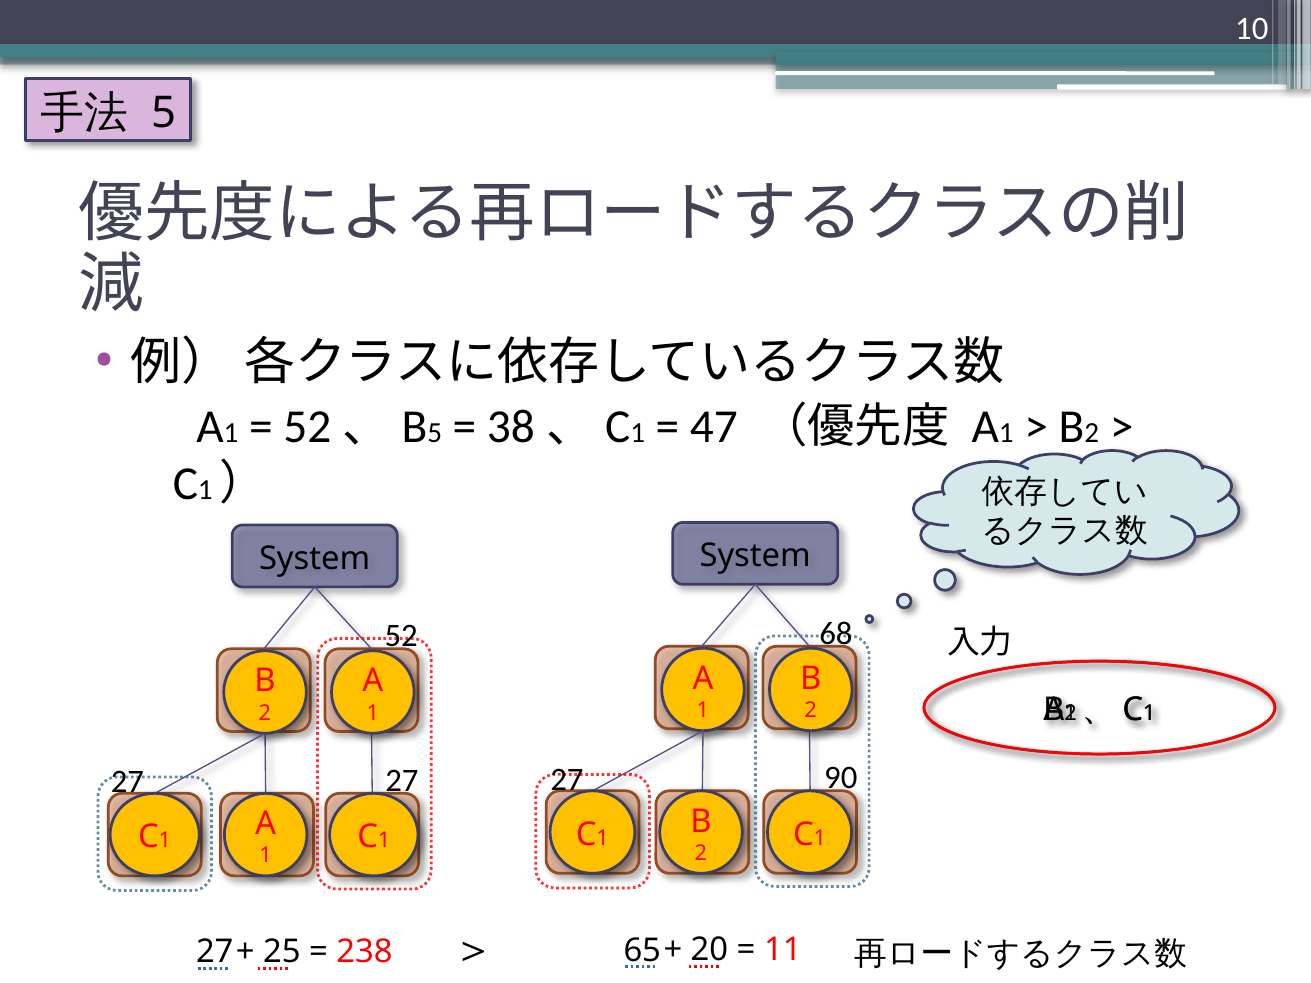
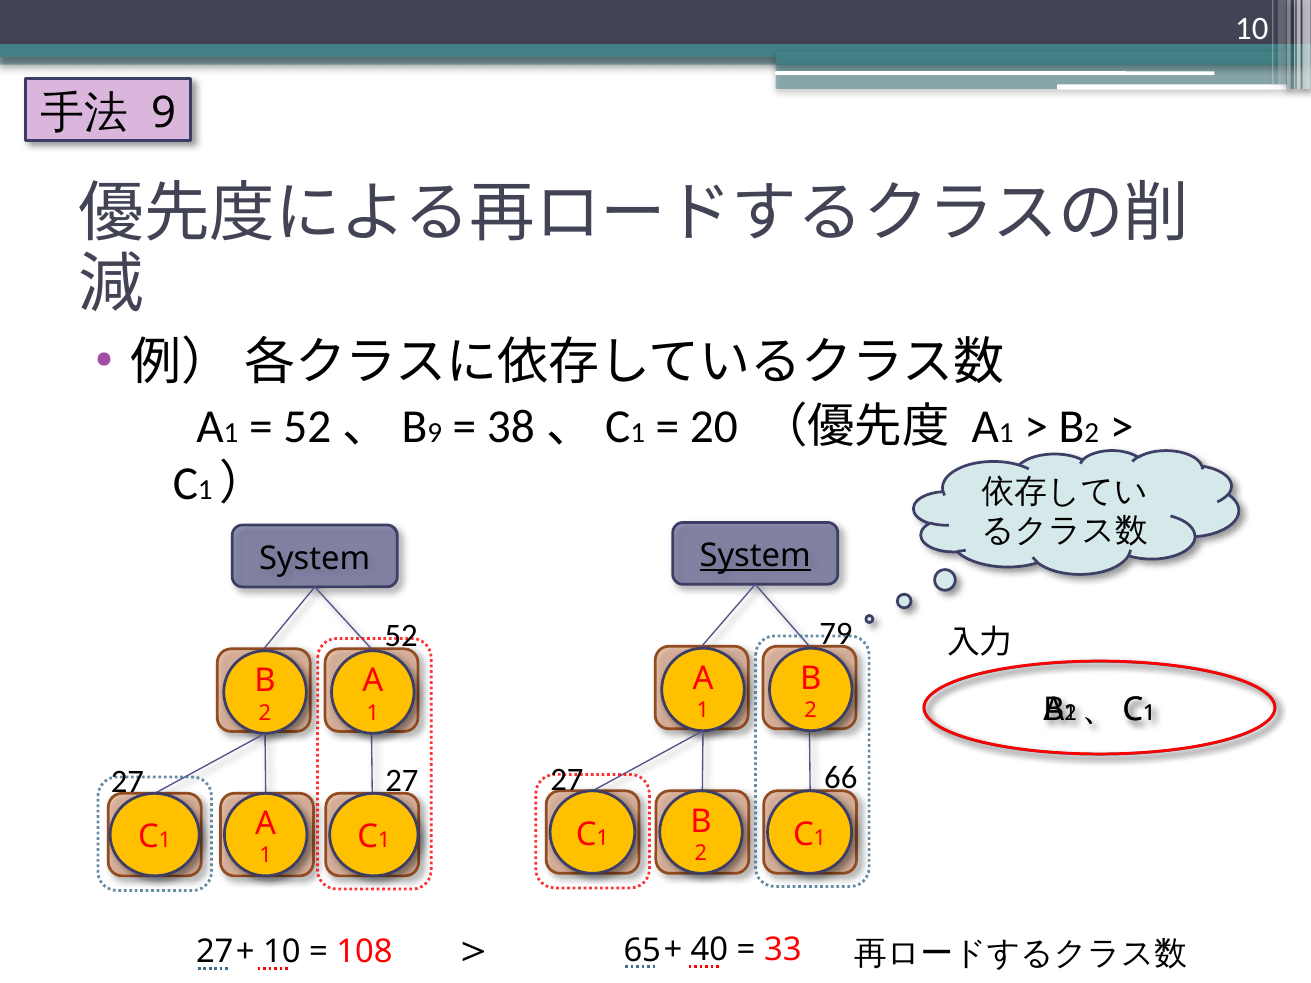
5: 5 -> 9 (164, 113)
5: 5 -> 9 (435, 433)
47: 47 -> 20 (714, 427)
System underline: none -> present (755, 556)
68: 68 -> 79 (836, 634)
90: 90 -> 66 (841, 778)
20: 20 -> 40 (709, 950)
11: 11 -> 33 (783, 950)
25: 25 -> 10 (282, 952)
238: 238 -> 108 (365, 952)
